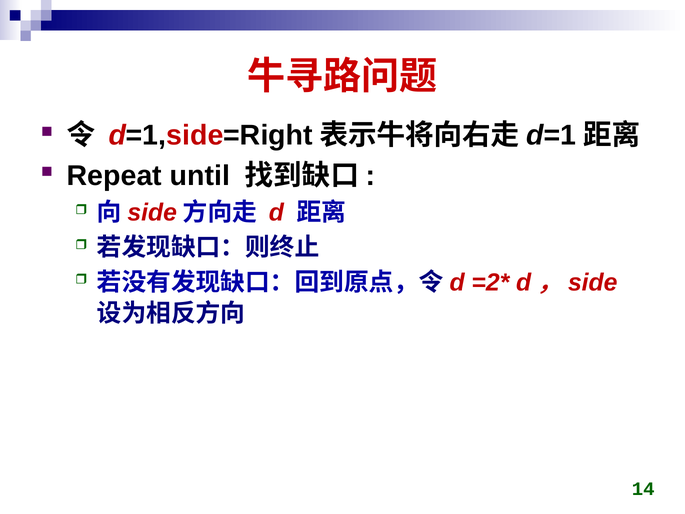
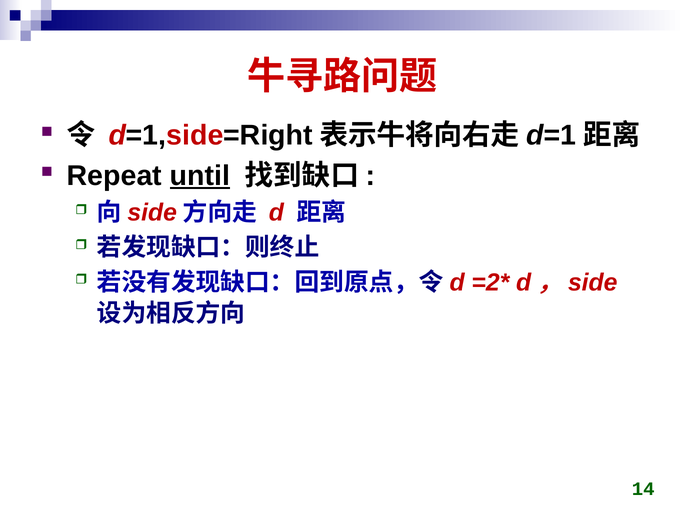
until underline: none -> present (200, 176)
